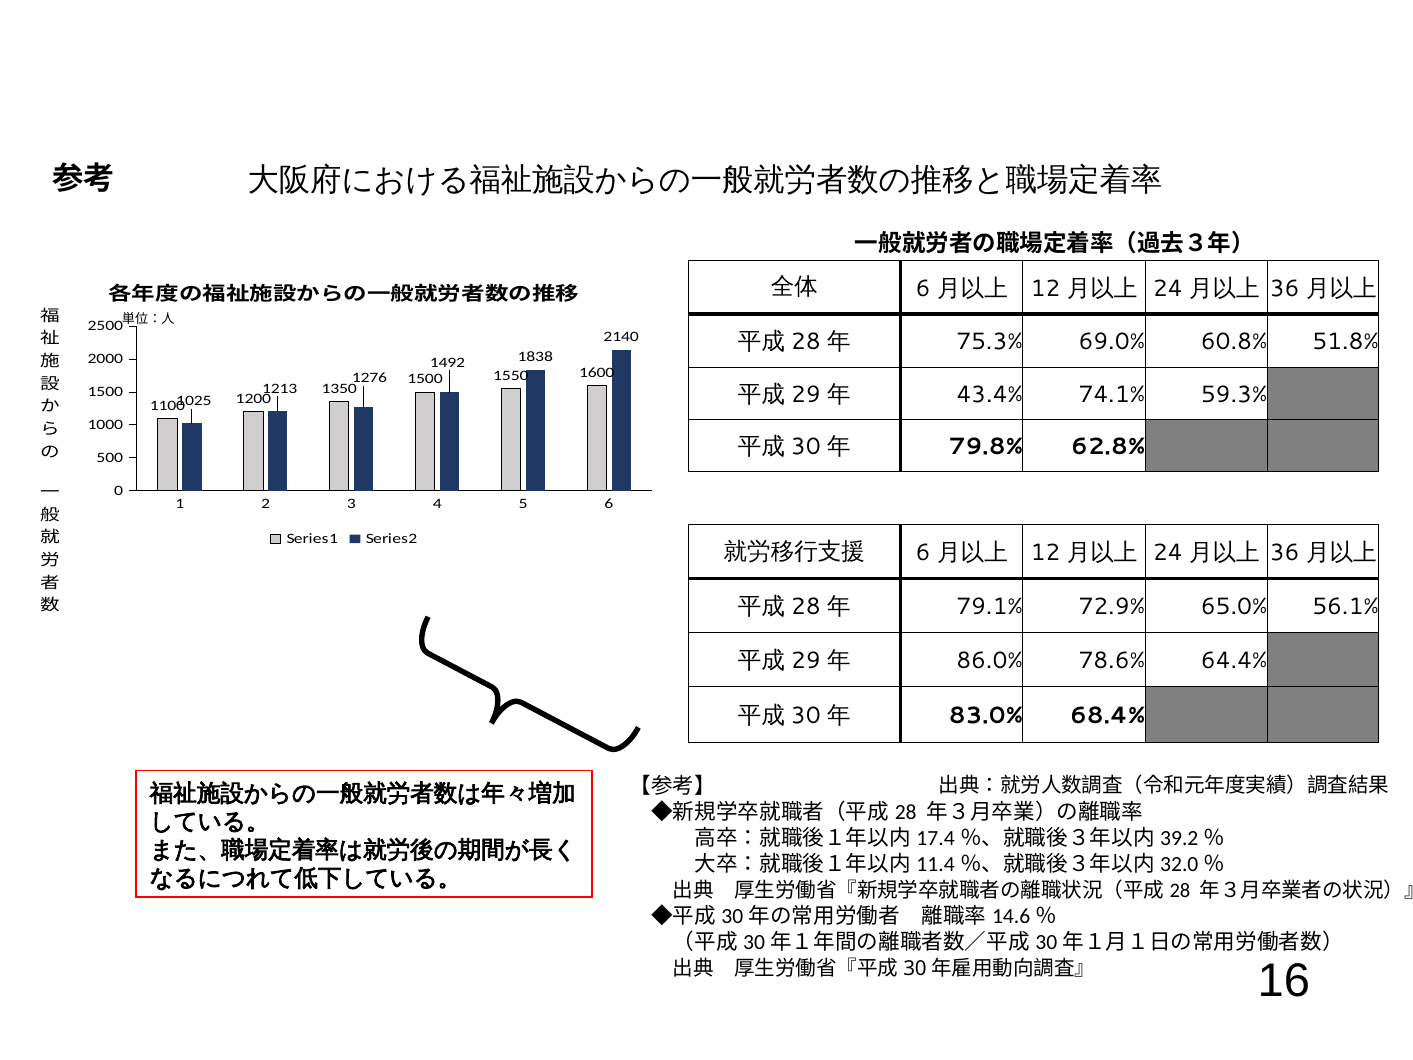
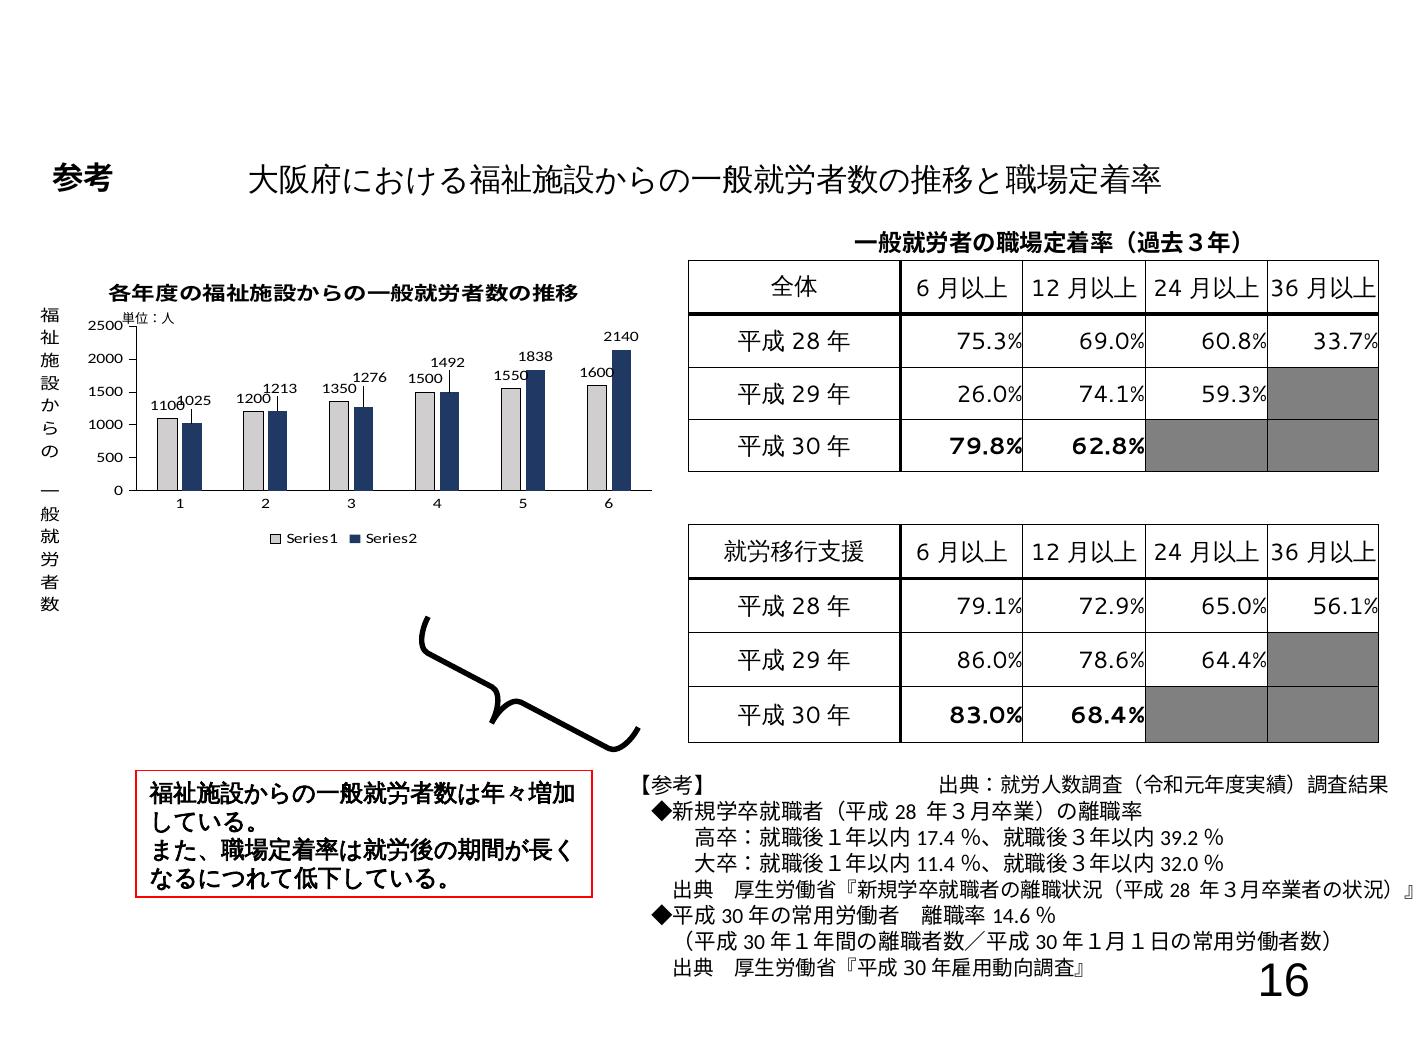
51.8%: 51.8% -> 33.7% (1346, 342)
43.4%: 43.4% -> 26.0% (990, 395)
